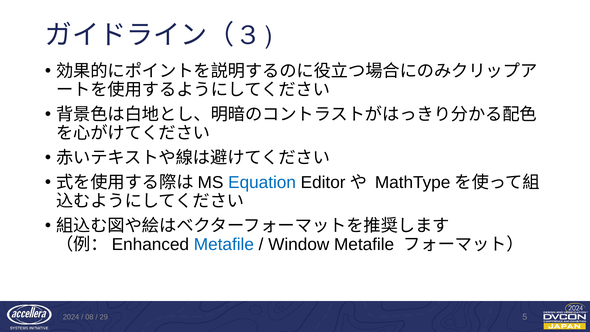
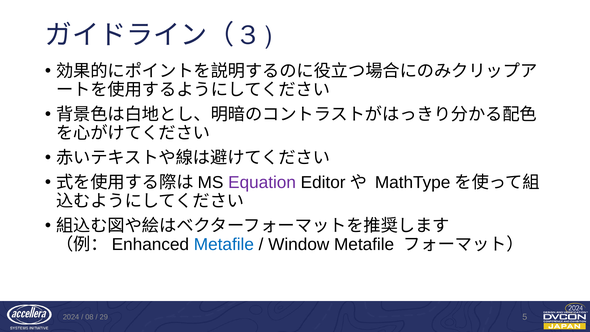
Equation colour: blue -> purple (262, 183)
